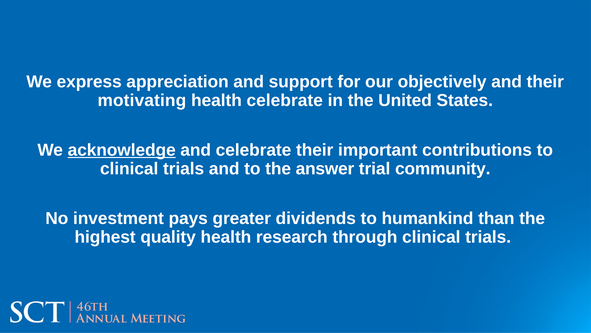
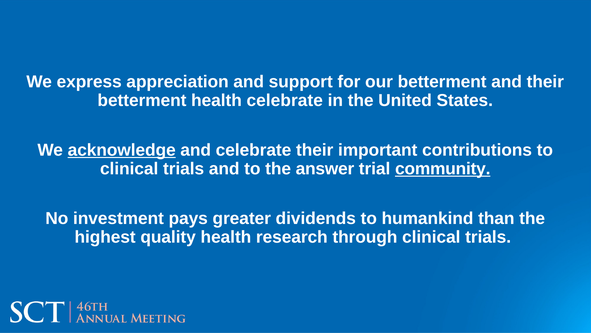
our objectively: objectively -> betterment (442, 82)
motivating: motivating -> betterment (142, 100)
community underline: none -> present (443, 169)
